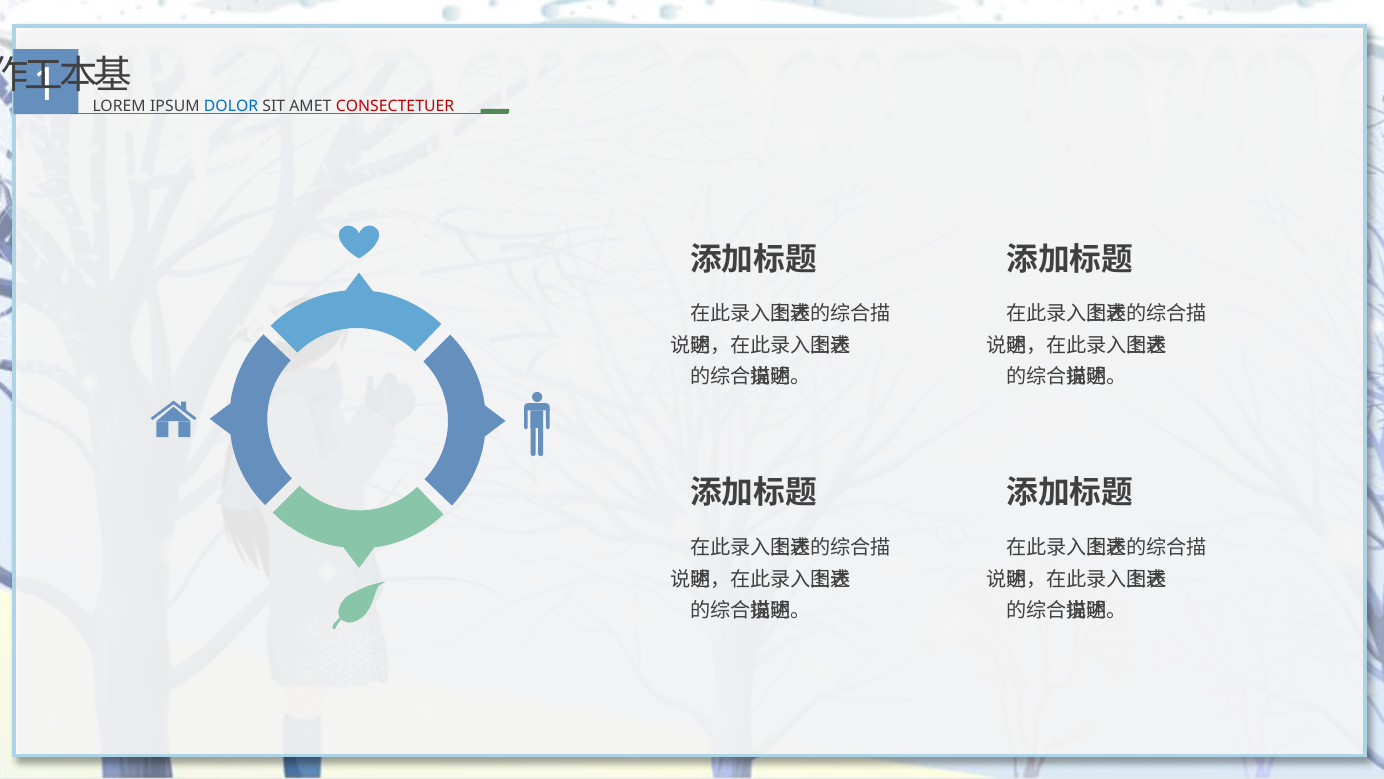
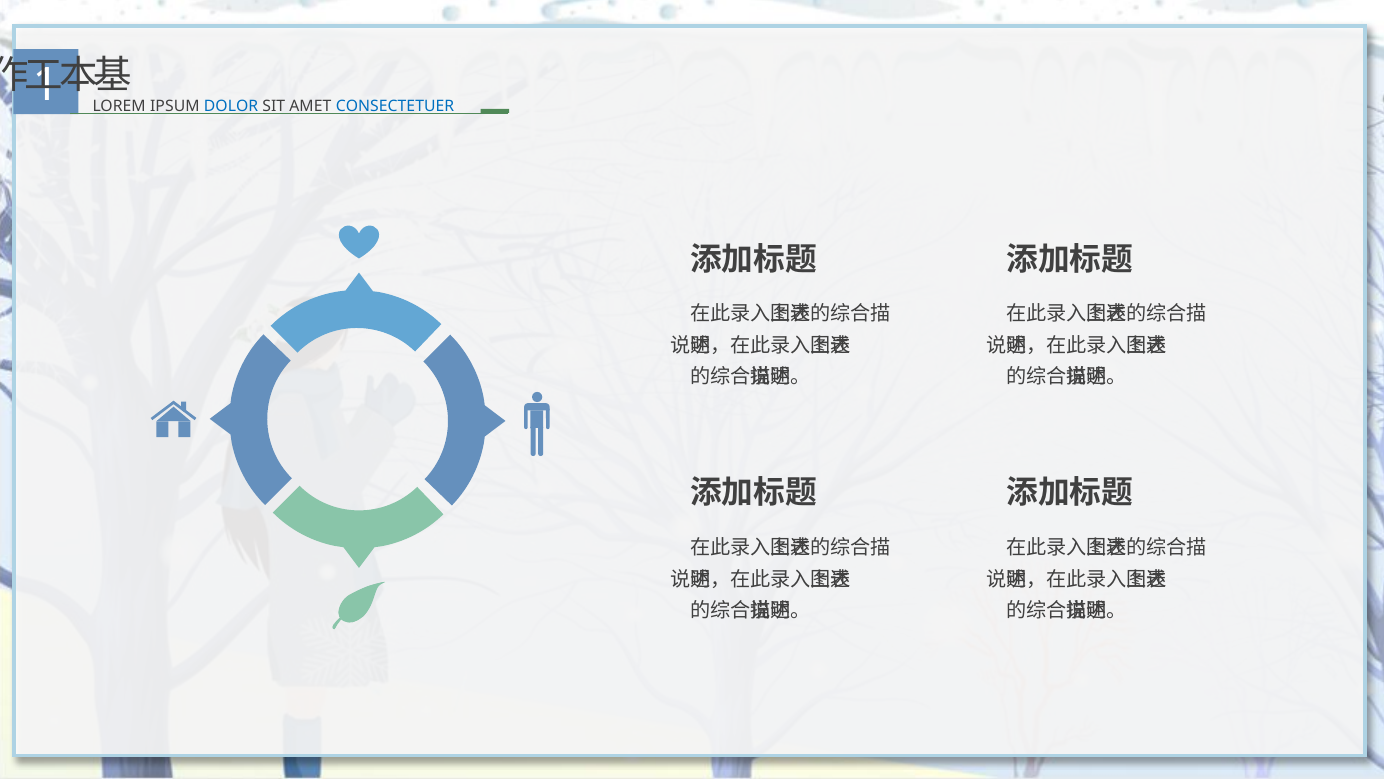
CONSECTETUER colour: red -> blue (395, 107)
